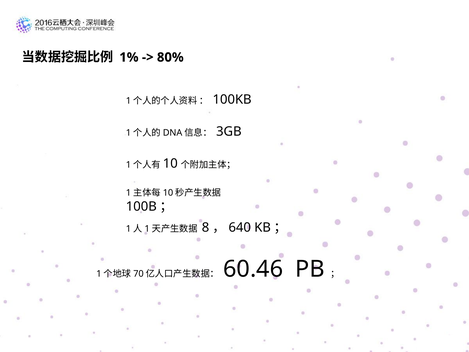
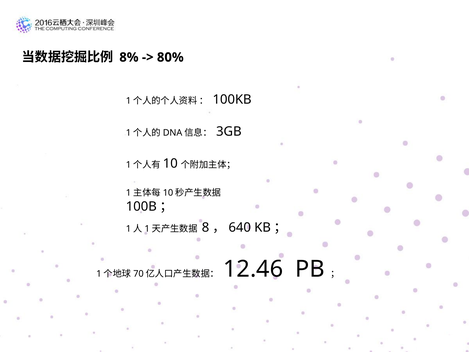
1%: 1% -> 8% (129, 57)
60.46: 60.46 -> 12.46 (253, 269)
